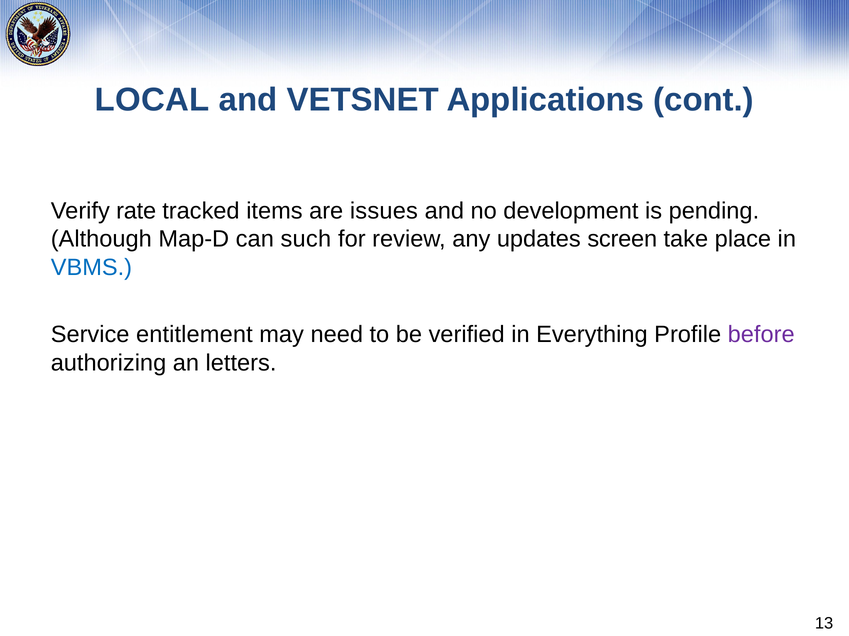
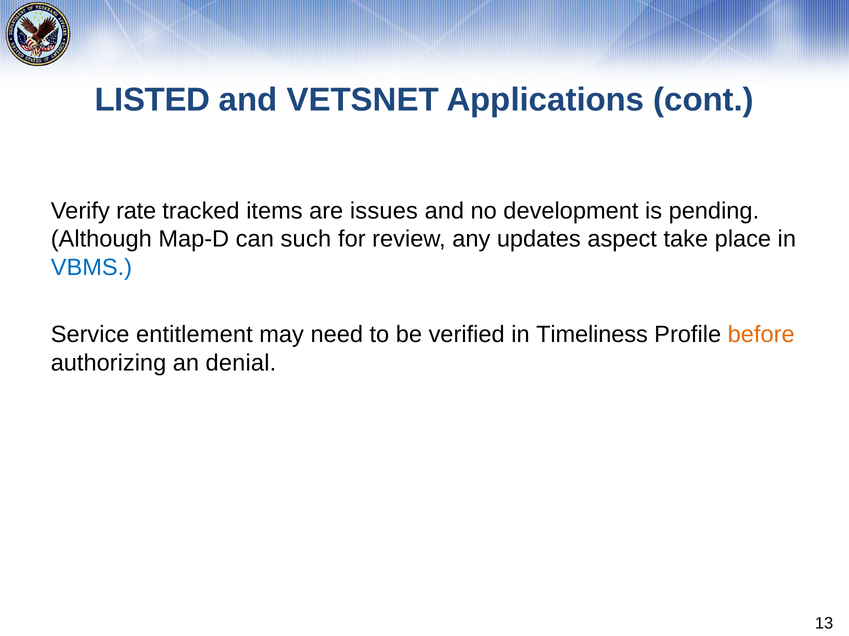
LOCAL: LOCAL -> LISTED (152, 100)
screen: screen -> aspect (622, 239)
Everything: Everything -> Timeliness (592, 335)
before colour: purple -> orange (761, 335)
letters: letters -> denial (241, 363)
